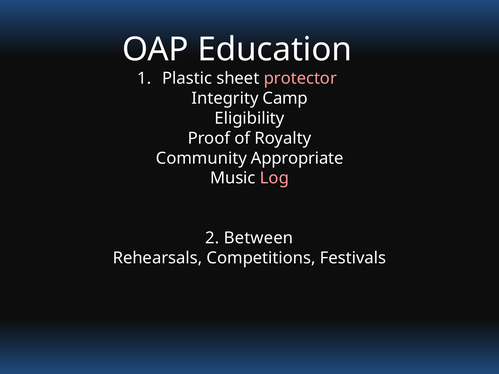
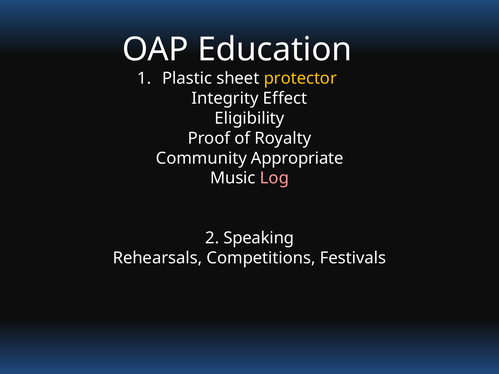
protector colour: pink -> yellow (300, 78)
Camp: Camp -> Effect (285, 98)
Between: Between -> Speaking (259, 238)
